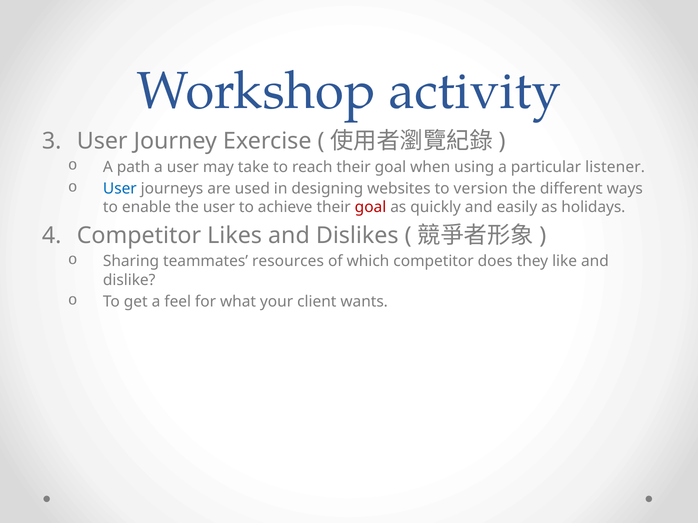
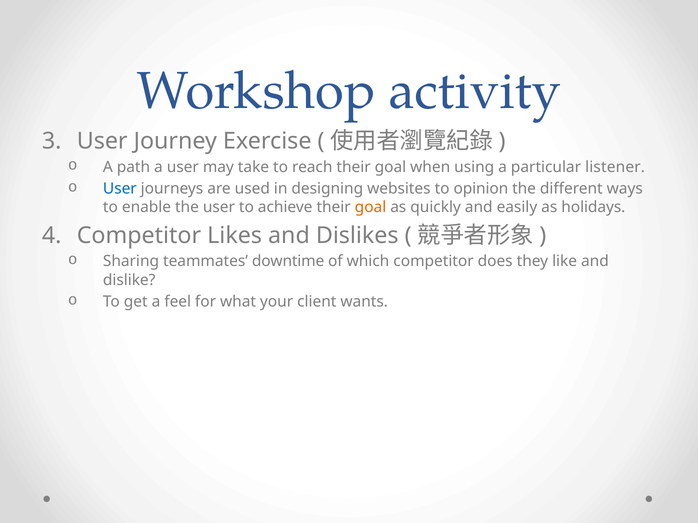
version: version -> opinion (481, 189)
goal colour: red -> orange (371, 207)
resources: resources -> downtime (288, 262)
